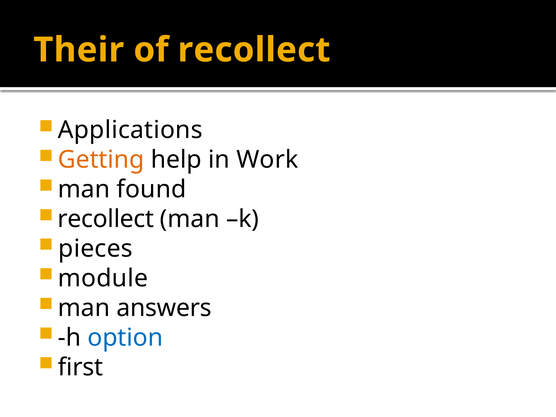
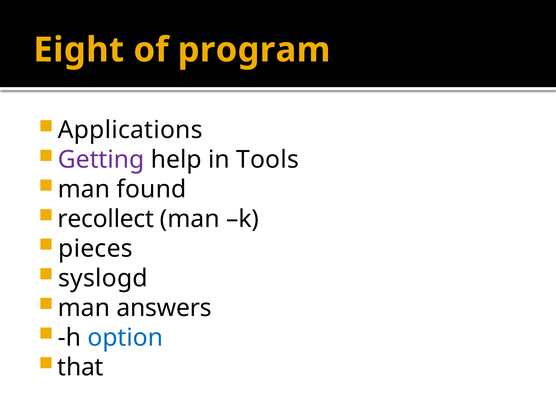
Their: Their -> Eight (79, 50)
of recollect: recollect -> program (254, 50)
Getting colour: orange -> purple (101, 160)
Work: Work -> Tools (267, 160)
module: module -> syslogd (103, 278)
first: first -> that (80, 367)
